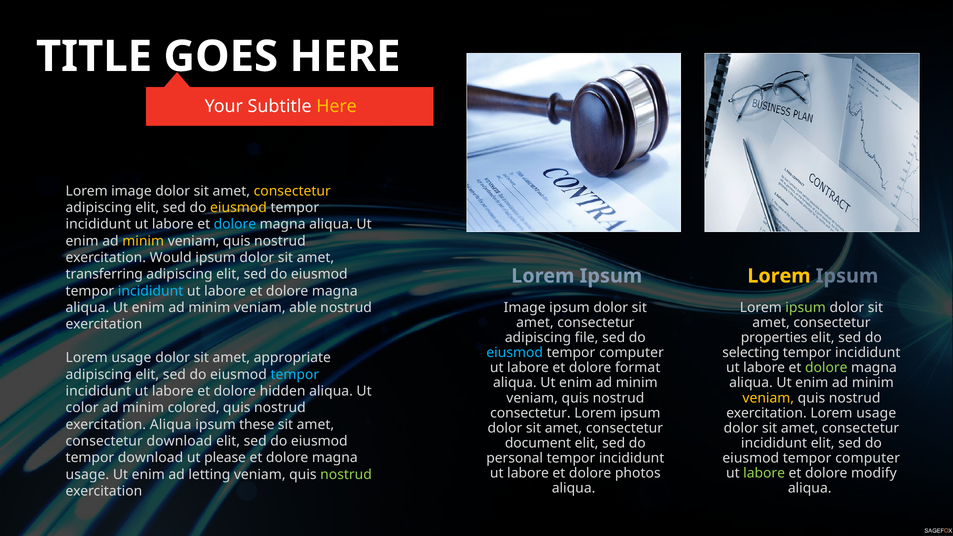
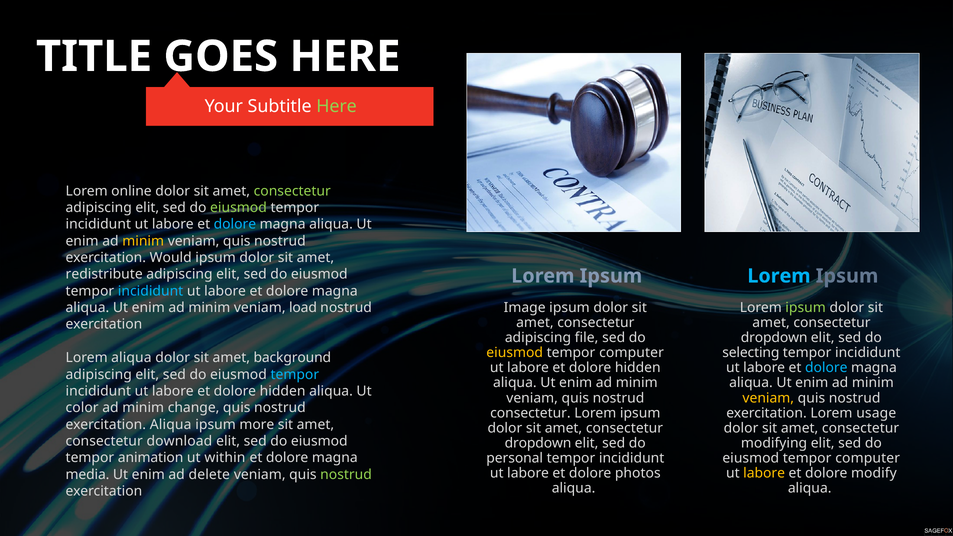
Here colour: yellow -> light green (337, 107)
Lorem image: image -> online (131, 191)
consectetur colour: yellow -> light green (292, 191)
eiusmod colour: yellow -> light green (238, 208)
transferring: transferring -> redistribute (104, 274)
Lorem colour: yellow -> light blue (779, 276)
able: able -> load (303, 308)
properties: properties -> dropdown (774, 338)
eiusmod colour: light blue -> yellow (515, 353)
usage: usage -> aliqua (131, 358)
appropriate: appropriate -> background (292, 358)
format: format -> hidden (638, 368)
dolore colour: light green -> light blue (826, 368)
colored: colored -> change (194, 408)
these: these -> more (257, 425)
document: document -> dropdown (538, 443)
incididunt: incididunt -> modifying (774, 443)
tempor download: download -> animation (151, 458)
please: please -> within (225, 458)
labore colour: light green -> yellow (764, 473)
usage: usage -> media (87, 475)
letting: letting -> delete (209, 475)
